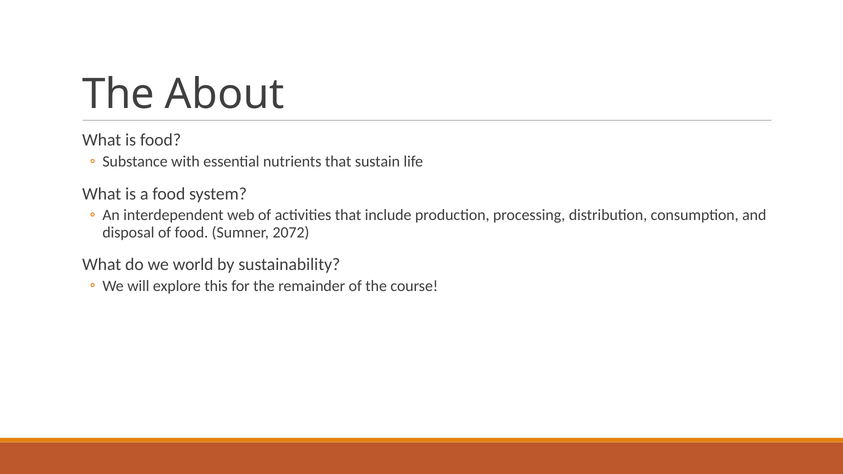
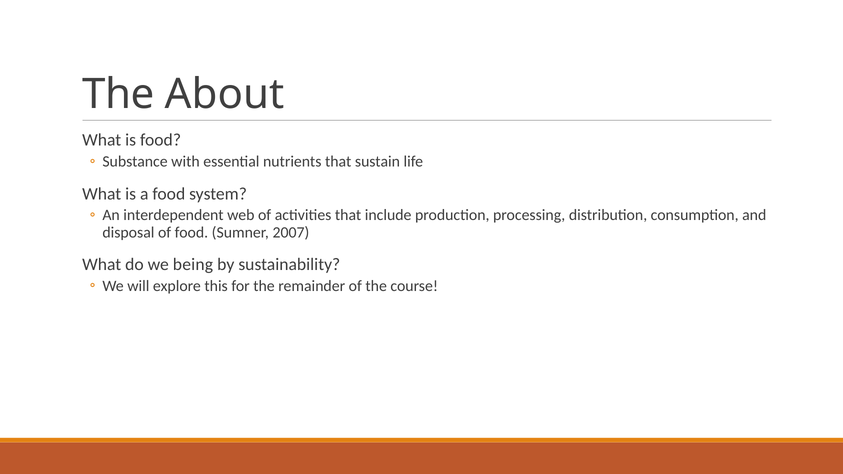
2072: 2072 -> 2007 (291, 232)
world: world -> being (193, 264)
